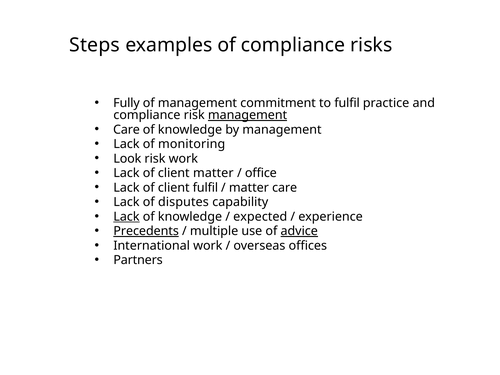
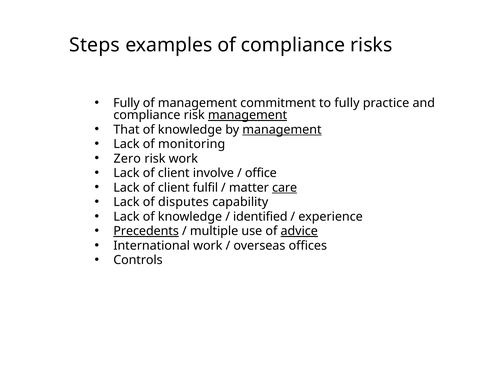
to fulfil: fulfil -> fully (347, 103)
Care: Care -> That (126, 130)
management underline: none -> present (282, 130)
Look: Look -> Zero (127, 159)
client matter: matter -> involve (213, 173)
care underline: none -> present (285, 188)
Lack underline: present -> none (126, 217)
expected: expected -> identified (260, 217)
Partners: Partners -> Controls (138, 260)
